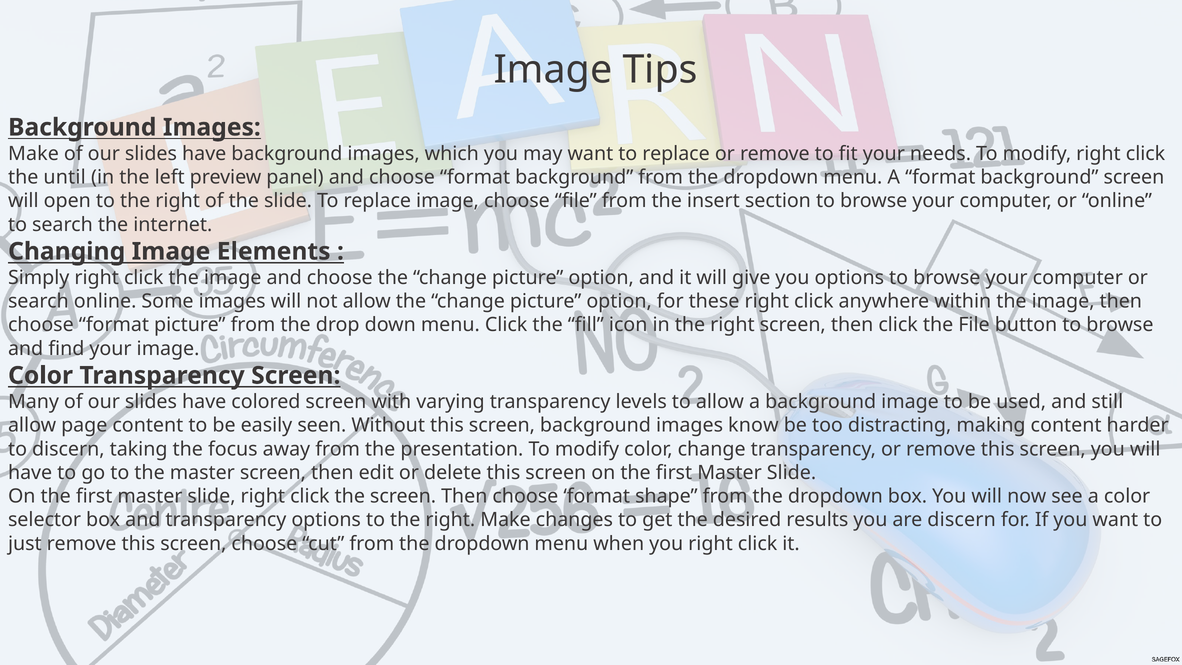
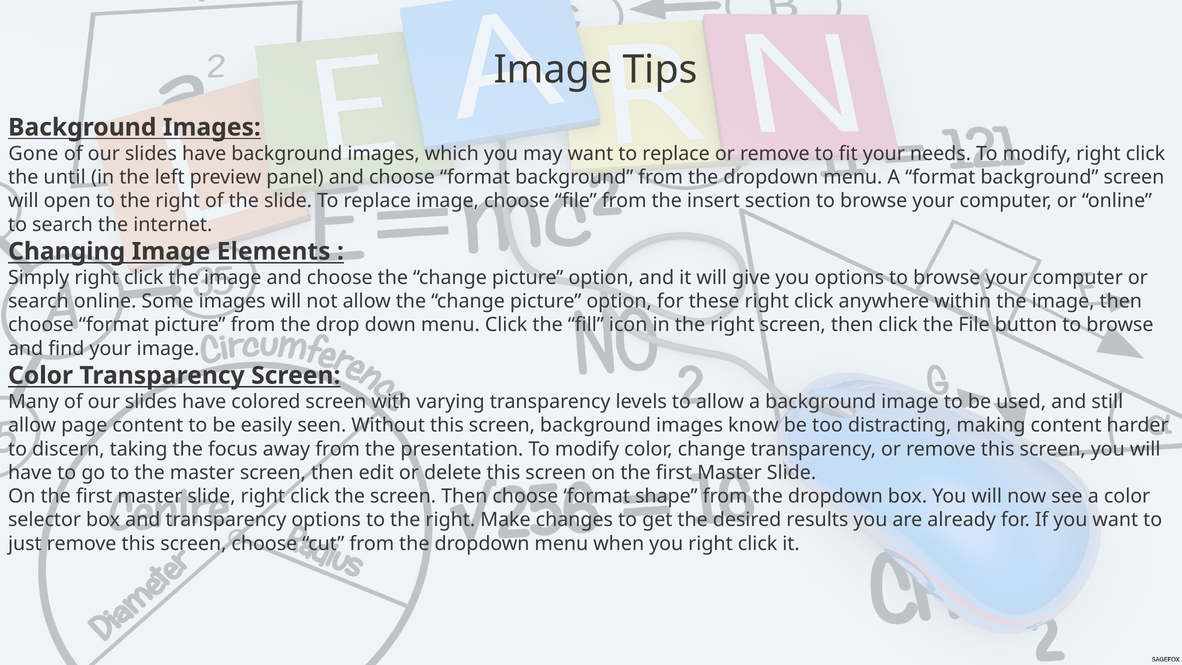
Make: Make -> Gone (33, 154)
are discern: discern -> already (962, 520)
